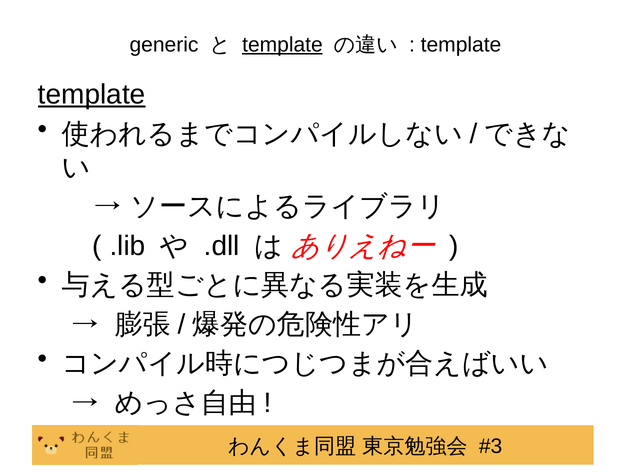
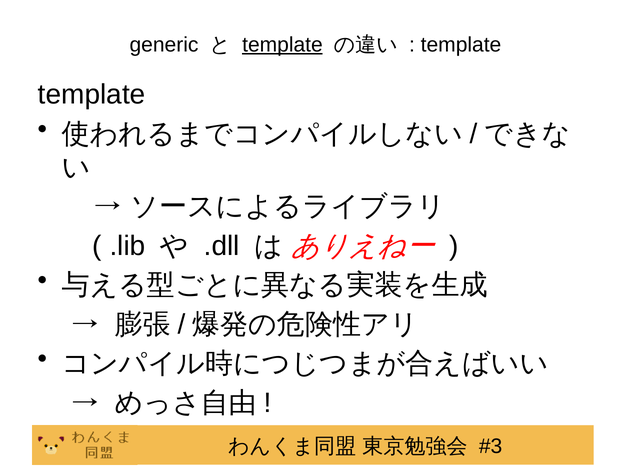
template underline: present -> none (92, 95)
